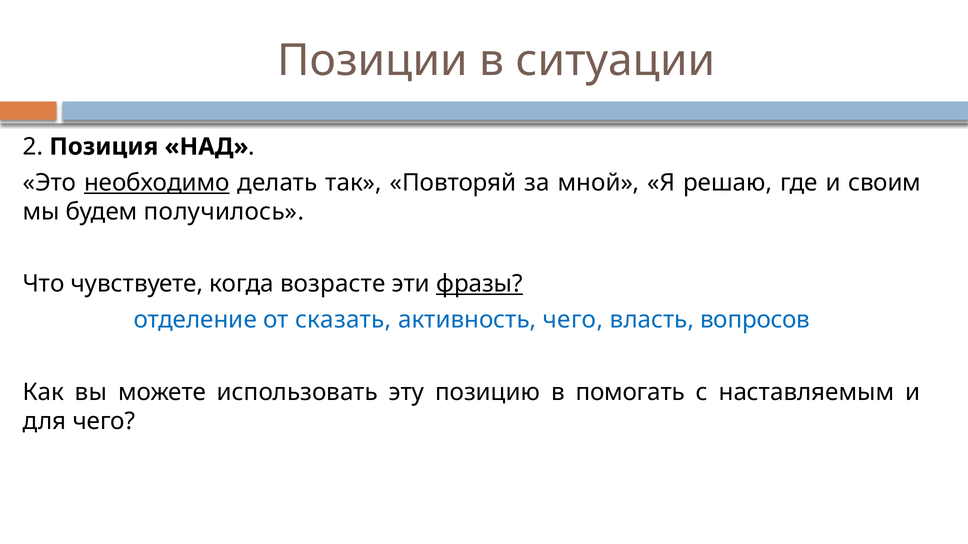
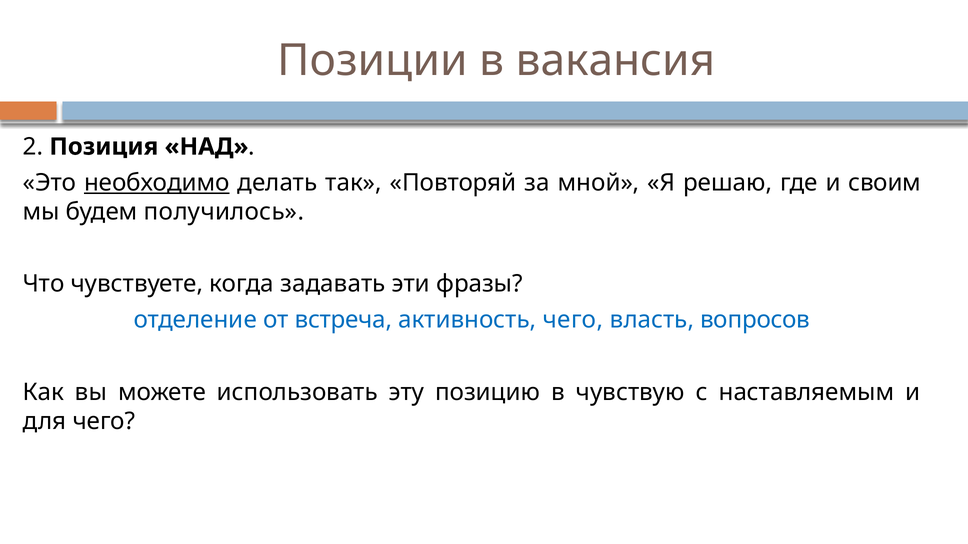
ситуации: ситуации -> вакансия (615, 61)
возрасте: возрасте -> задавать (333, 284)
фразы underline: present -> none (480, 284)
сказать: сказать -> встреча (343, 320)
помогать: помогать -> чувствую (630, 392)
